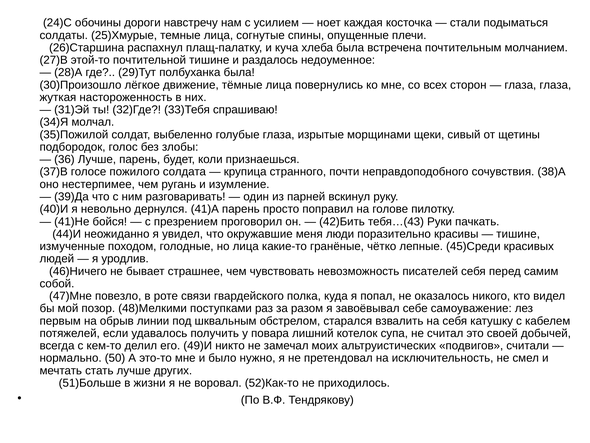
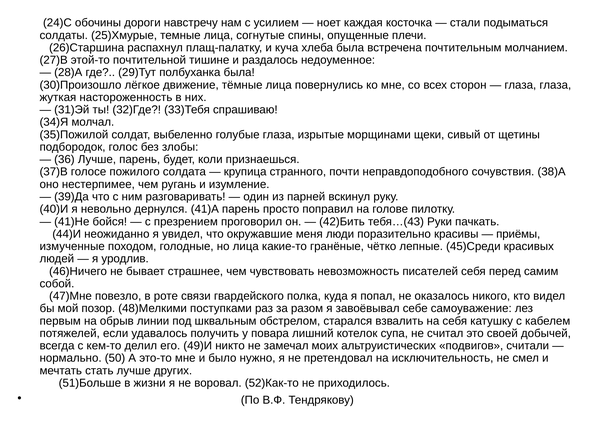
тишине: тишине -> приёмы (518, 234)
